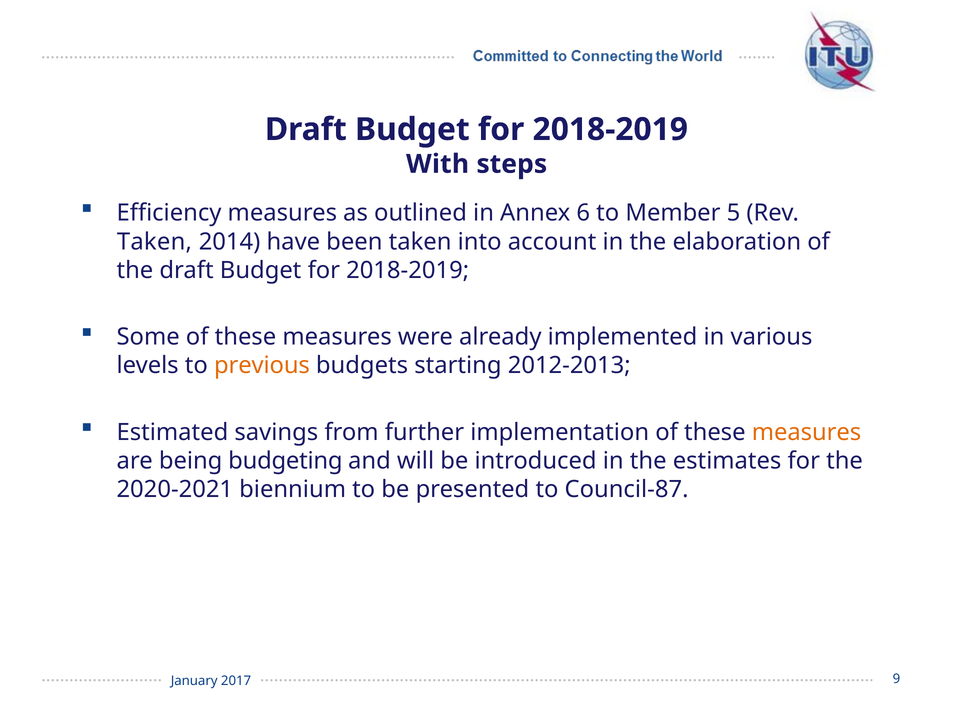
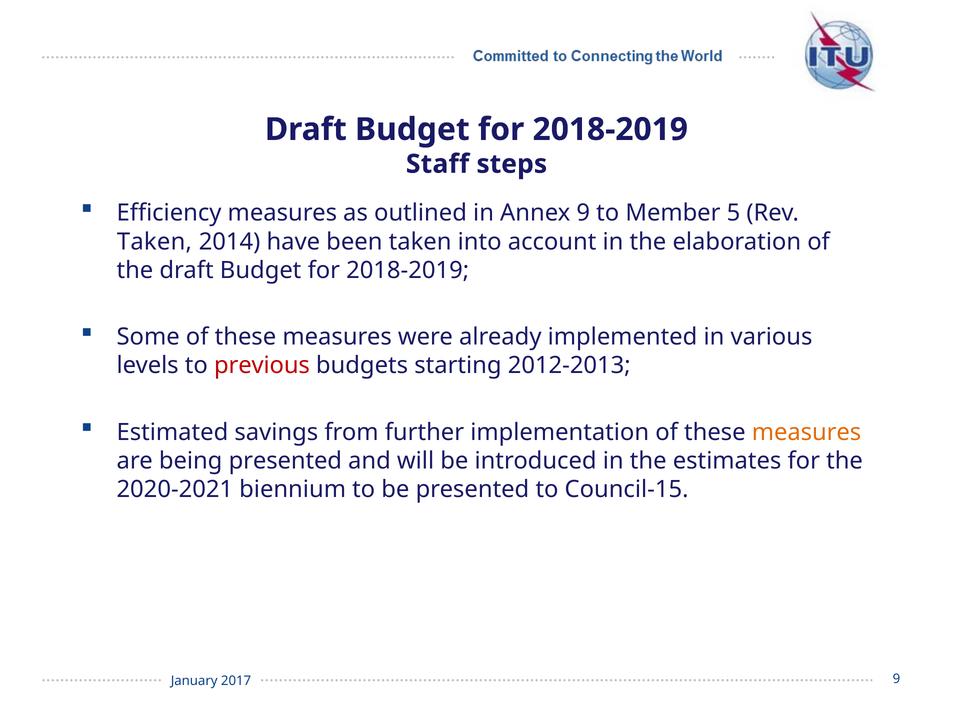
With: With -> Staff (438, 164)
Annex 6: 6 -> 9 (583, 213)
previous colour: orange -> red (262, 365)
being budgeting: budgeting -> presented (285, 461)
Council-87: Council-87 -> Council-15 (627, 489)
